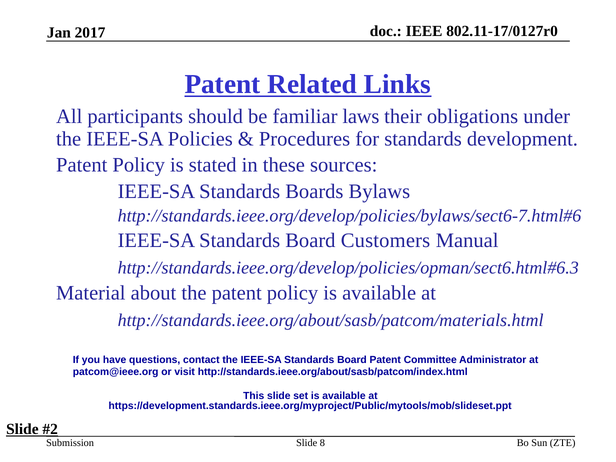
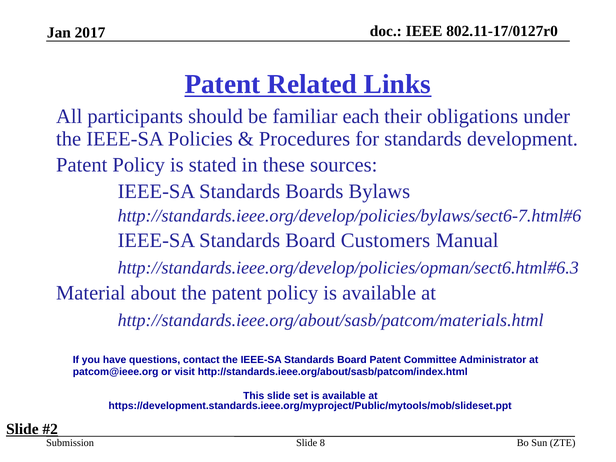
laws: laws -> each (361, 117)
